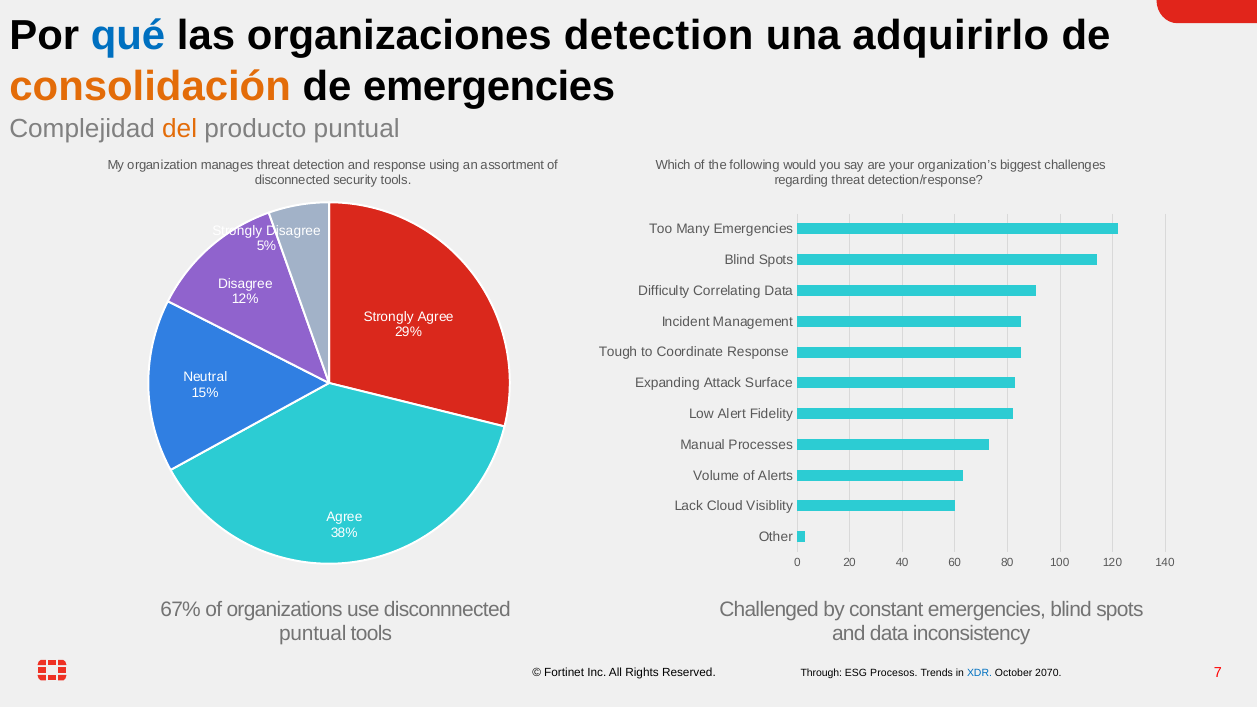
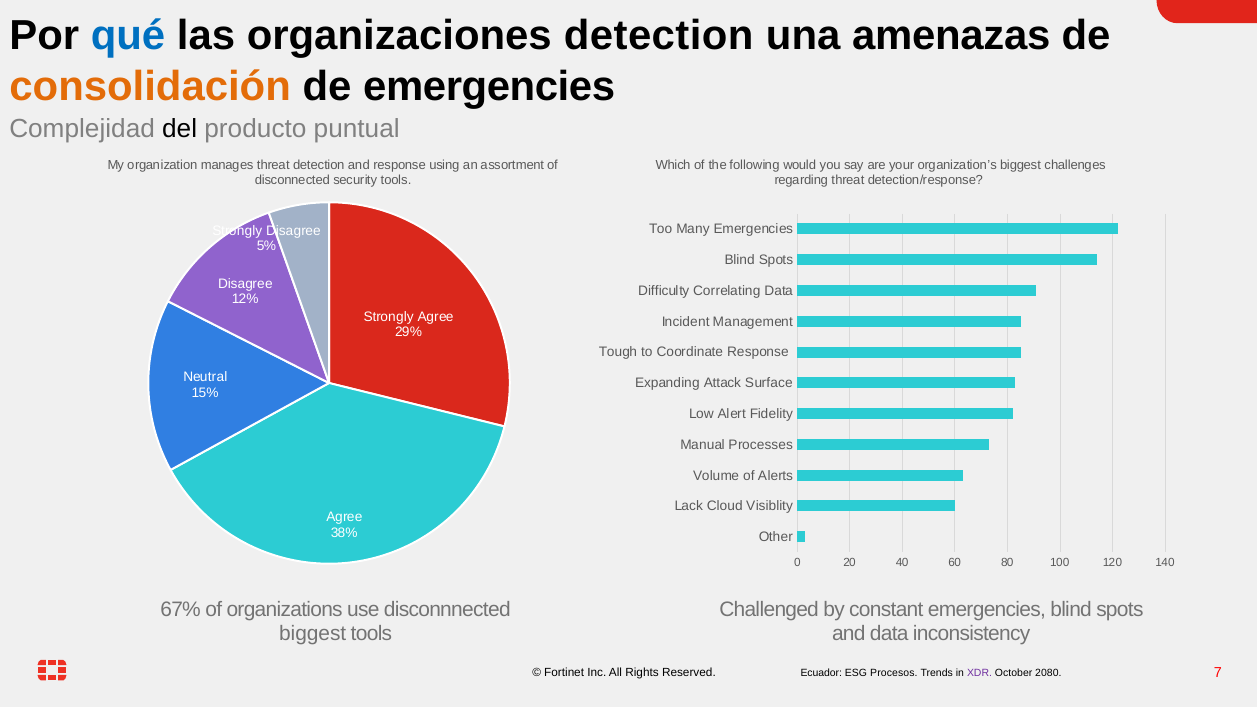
adquirirlo: adquirirlo -> amenazas (951, 36)
del colour: orange -> black (180, 129)
puntual: puntual -> biggest (313, 634)
Through: Through -> Ecuador (821, 673)
XDR colour: blue -> purple (980, 673)
2070: 2070 -> 2080 (1048, 673)
